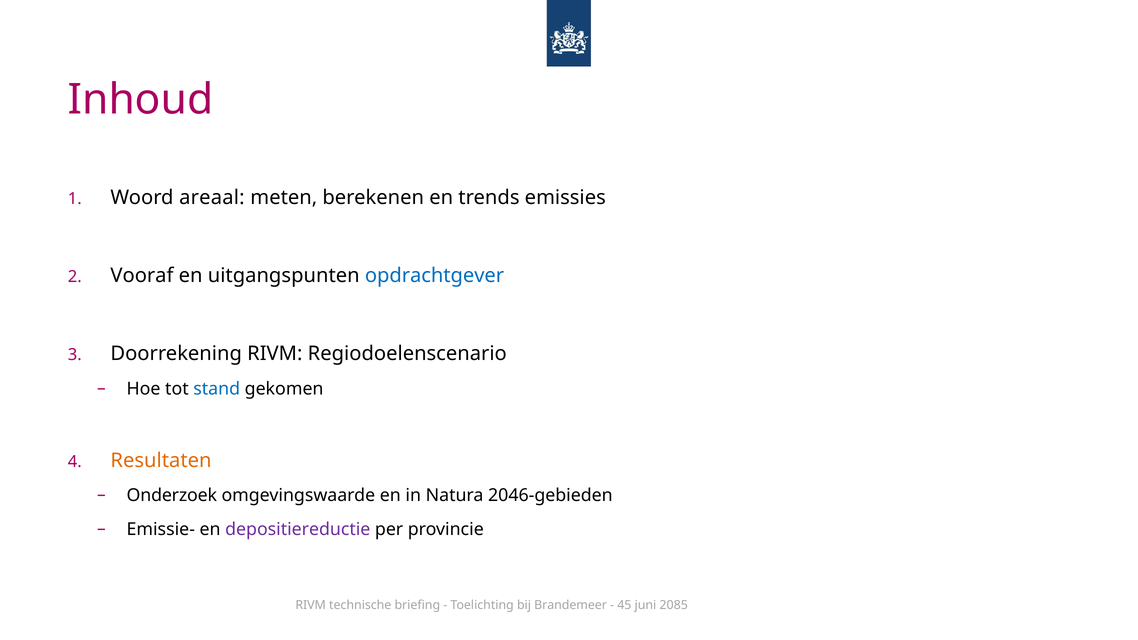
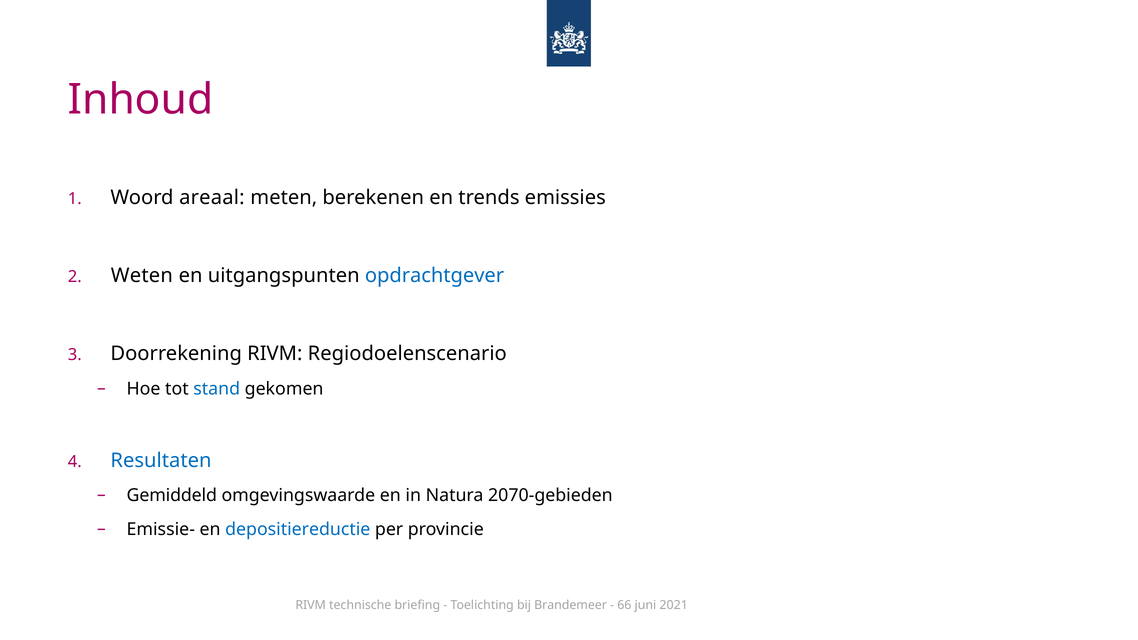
Vooraf: Vooraf -> Weten (142, 276)
Resultaten colour: orange -> blue (161, 460)
Onderzoek: Onderzoek -> Gemiddeld (172, 496)
2046-gebieden: 2046-gebieden -> 2070-gebieden (550, 496)
depositiereductie colour: purple -> blue (298, 529)
45: 45 -> 66 (624, 606)
2085: 2085 -> 2021 (674, 606)
